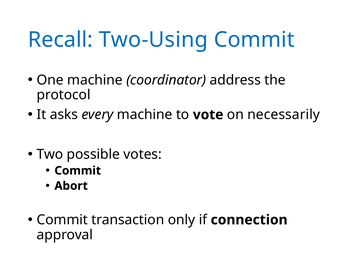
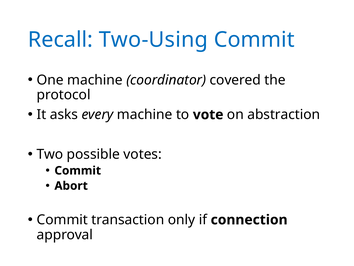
address: address -> covered (235, 80)
necessarily: necessarily -> abstraction (284, 114)
